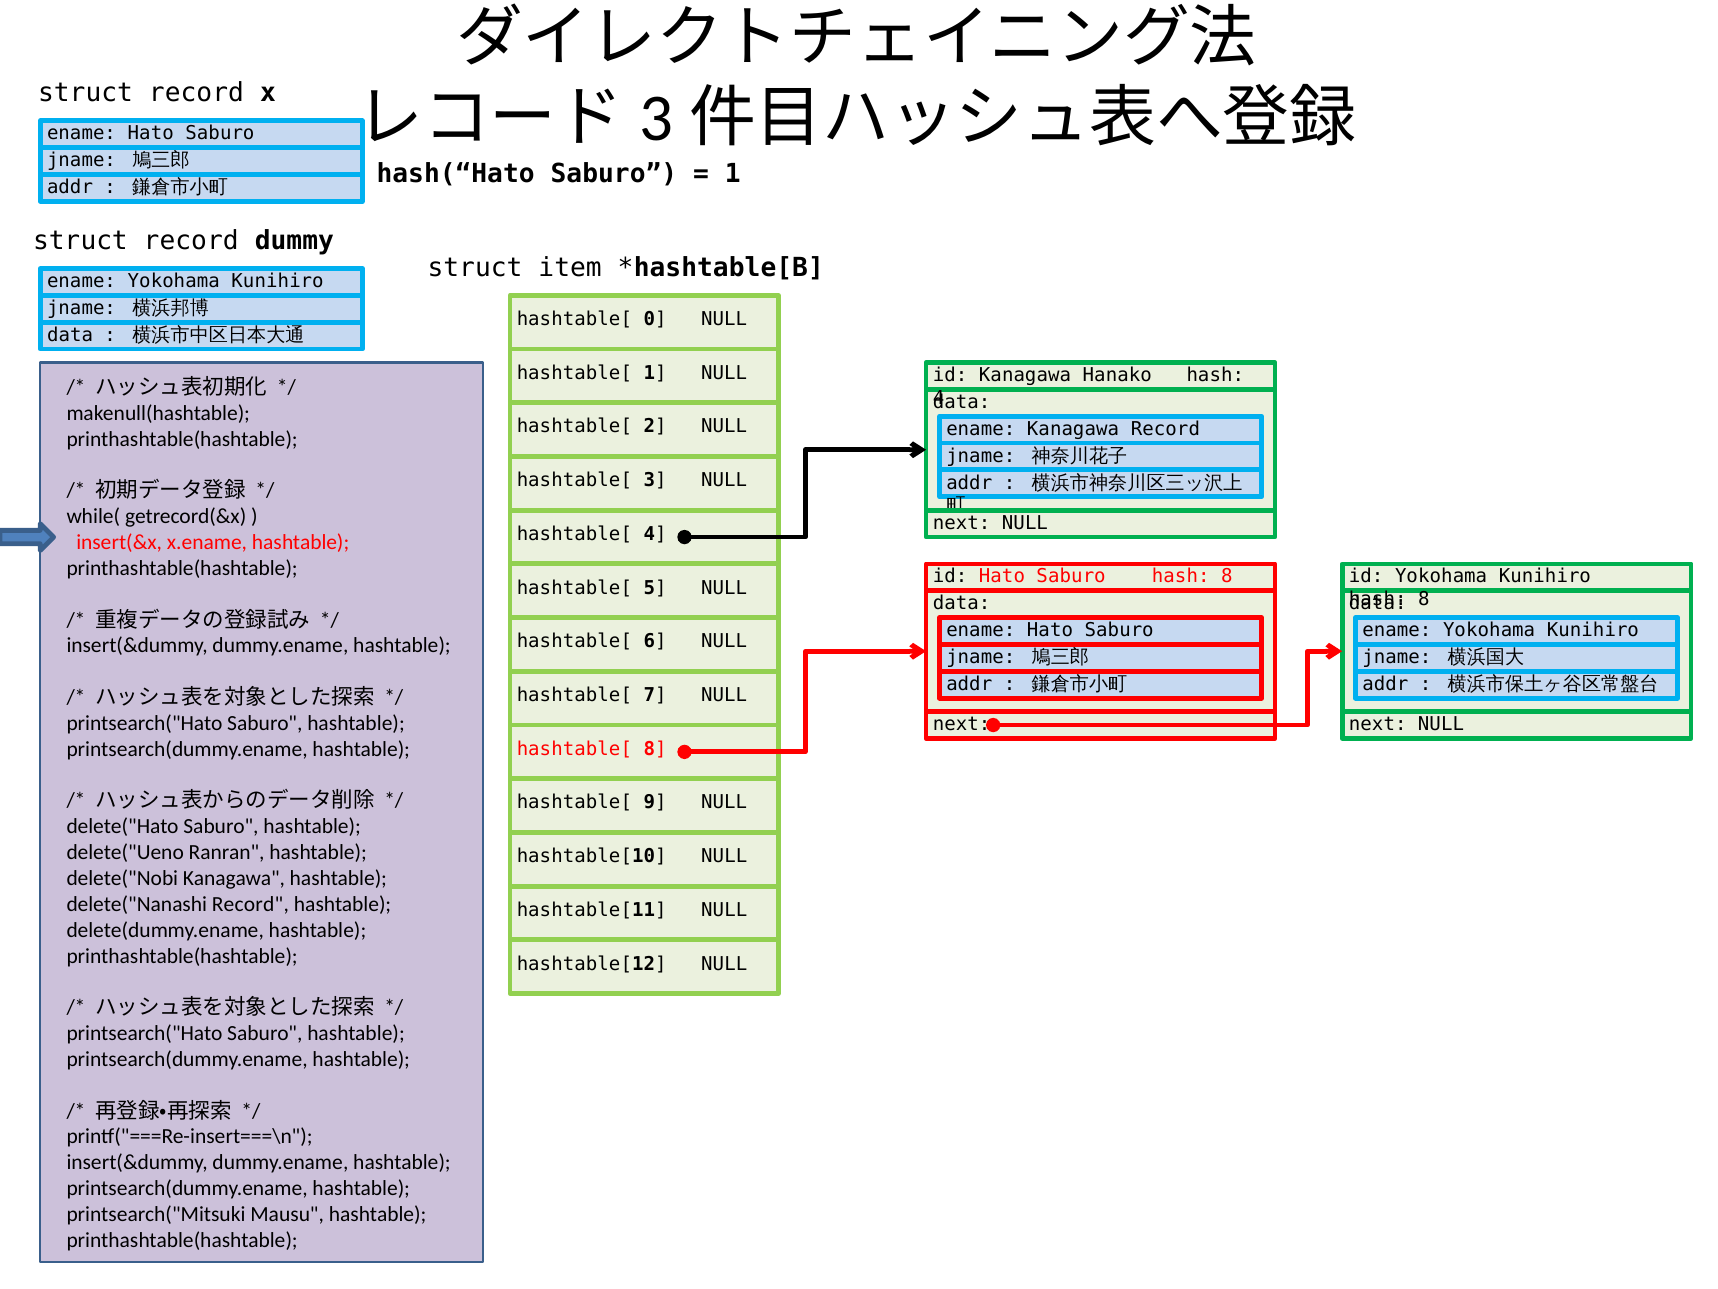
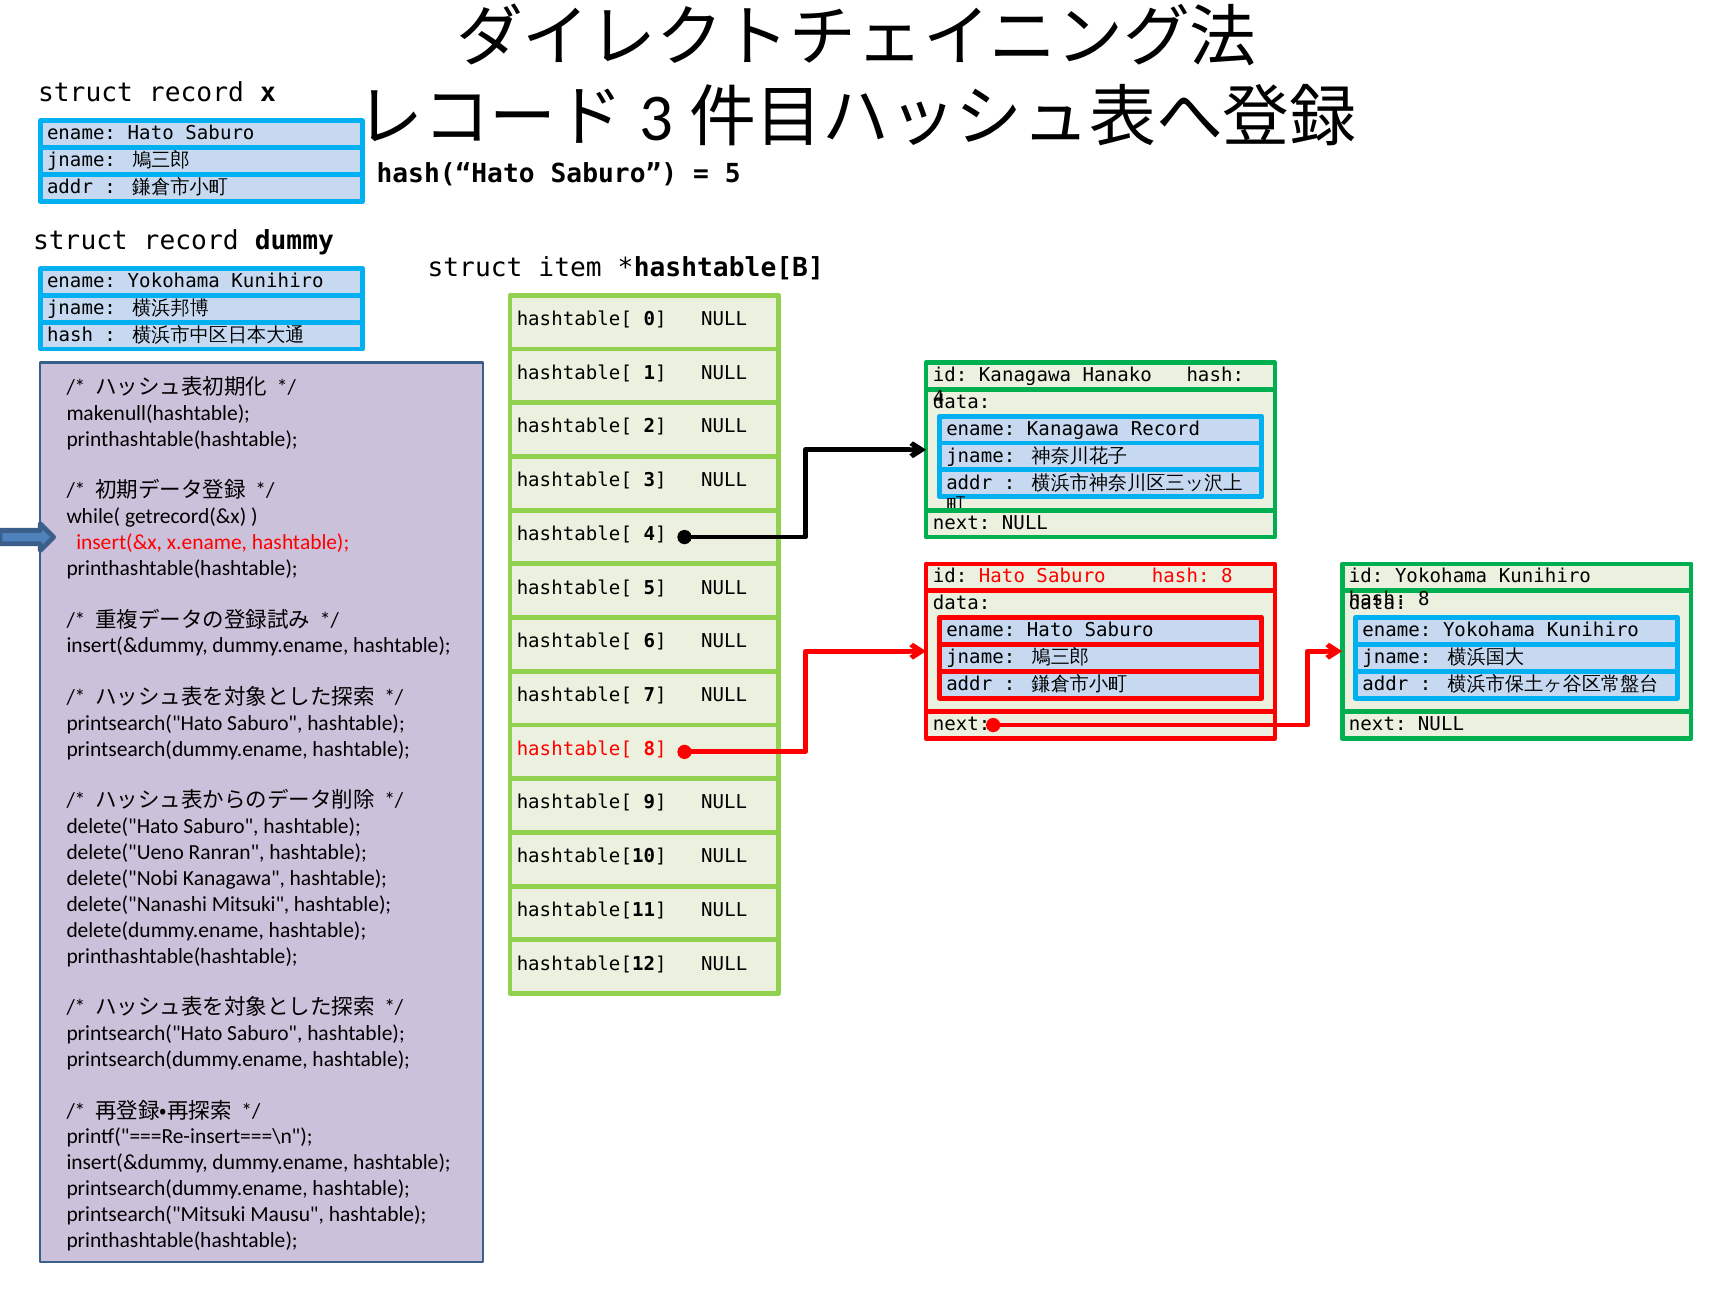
1: 1 -> 5 (733, 174)
data: data -> hash (70, 335)
delete("Nanashi Record: Record -> Mitsuki (251, 904)
